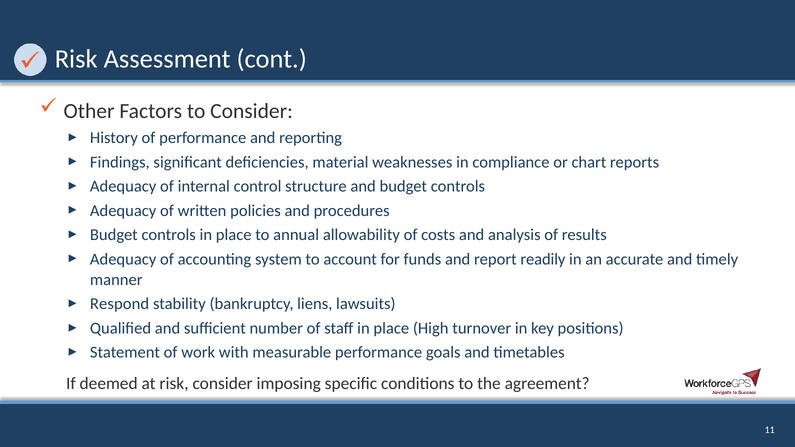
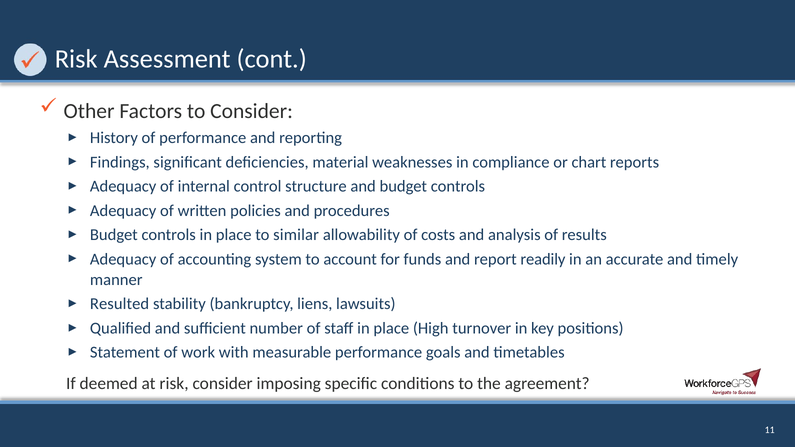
annual: annual -> similar (296, 235)
Respond: Respond -> Resulted (120, 304)
